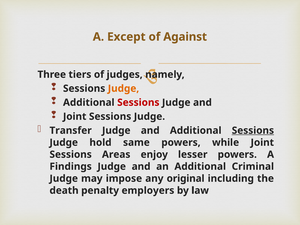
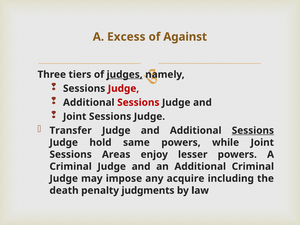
Except: Except -> Excess (126, 37)
judges underline: none -> present (125, 74)
Judge colour: orange -> red (123, 88)
Findings: Findings -> Criminal (71, 166)
original: original -> acquire (186, 178)
employers: employers -> judgments (148, 190)
